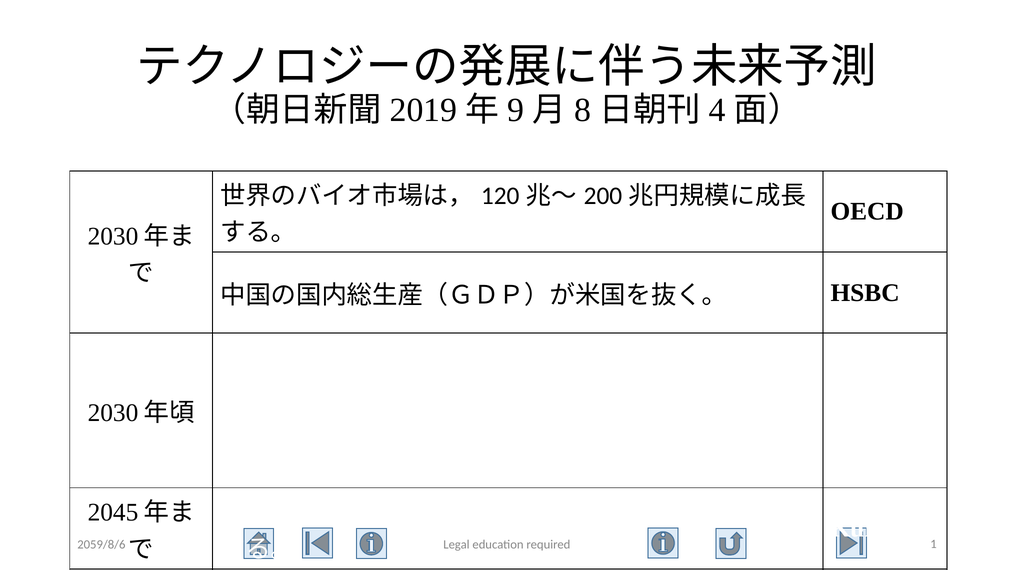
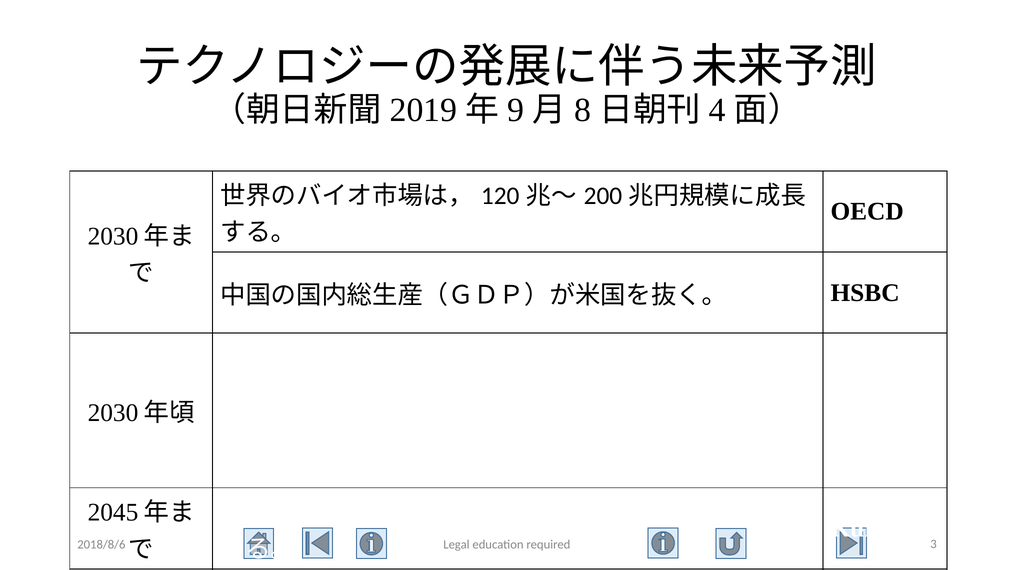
2059/8/6: 2059/8/6 -> 2018/8/6 (101, 545)
1: 1 -> 3 (934, 545)
